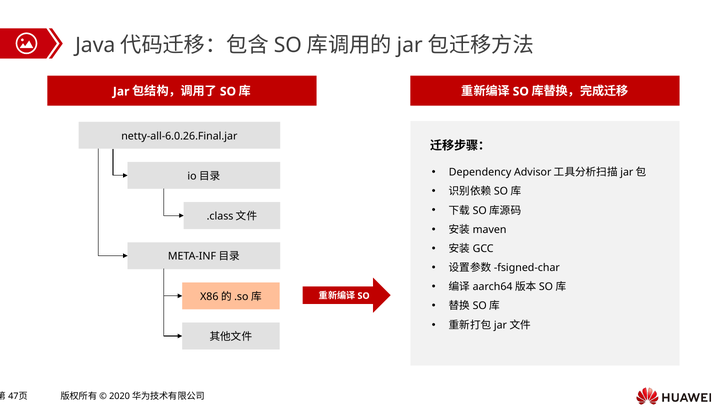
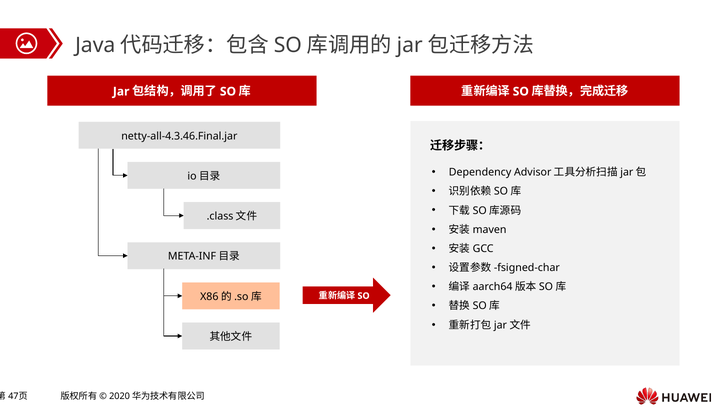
netty-all-6.0.26.Final.jar: netty-all-6.0.26.Final.jar -> netty-all-4.3.46.Final.jar (179, 136)
